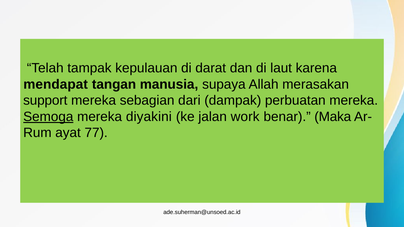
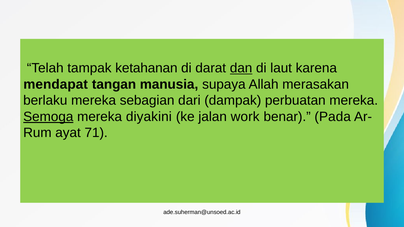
kepulauan: kepulauan -> ketahanan (146, 68)
dan underline: none -> present (241, 68)
support: support -> berlaku (45, 101)
Maka: Maka -> Pada (333, 117)
77: 77 -> 71 (96, 133)
